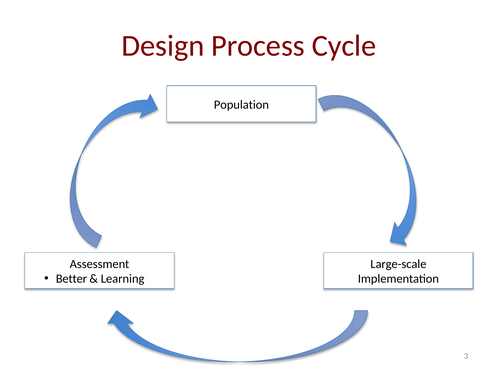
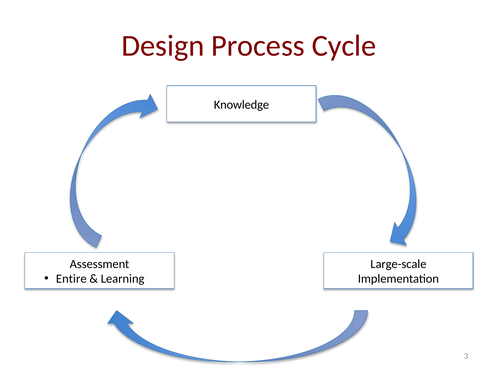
Population: Population -> Knowledge (241, 105)
Better: Better -> Entire (71, 279)
